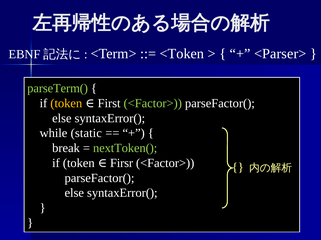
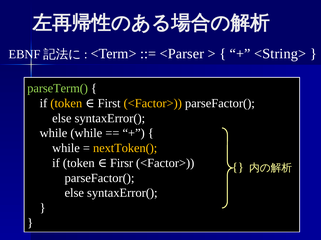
<Token: <Token -> <Parser (182, 54)
<Parser>: <Parser> -> <String> (280, 54)
<Factor> colour: light green -> yellow (153, 104)
while static: static -> while (86, 134)
break: break -> while (66, 149)
nextToken( colour: light green -> yellow (125, 149)
